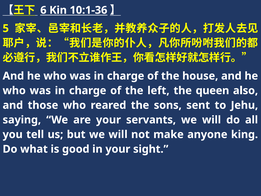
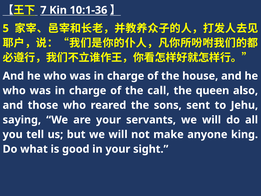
6: 6 -> 7 (43, 10)
left: left -> call (158, 90)
